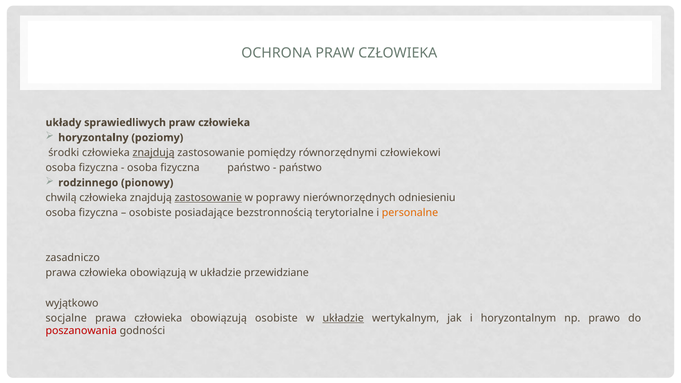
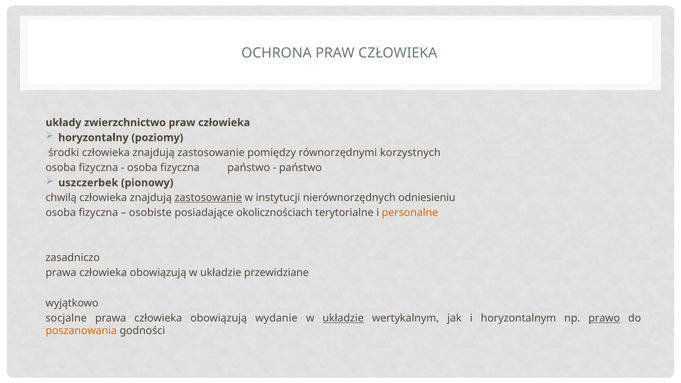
sprawiedliwych: sprawiedliwych -> zwierzchnictwo (125, 123)
znajdują underline: present -> none (154, 153)
człowiekowi: człowiekowi -> korzystnych (410, 153)
rodzinnego: rodzinnego -> uszczerbek (88, 183)
poprawy: poprawy -> instytucji (278, 198)
bezstronnością: bezstronnością -> okolicznościach (274, 213)
obowiązują osobiste: osobiste -> wydanie (276, 318)
prawo underline: none -> present (604, 318)
poszanowania colour: red -> orange (81, 331)
